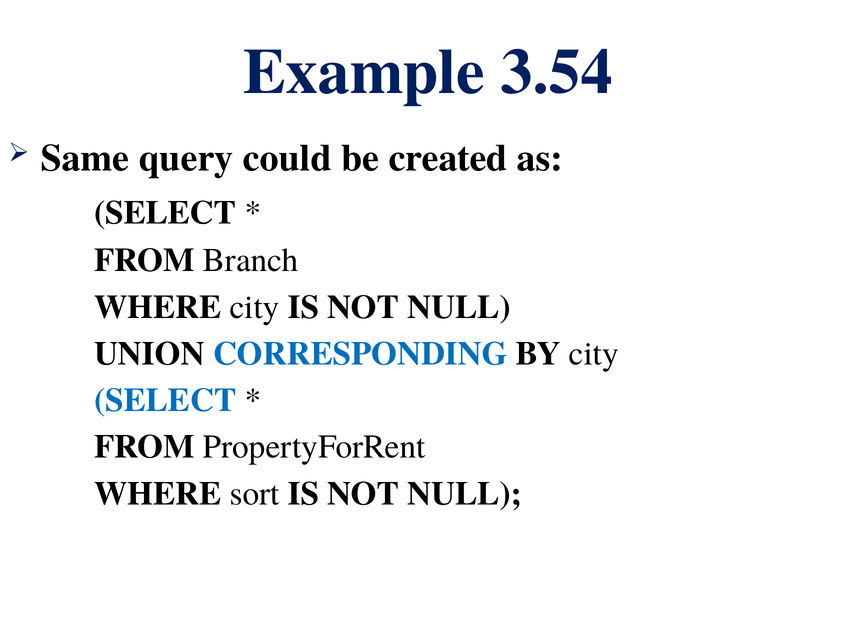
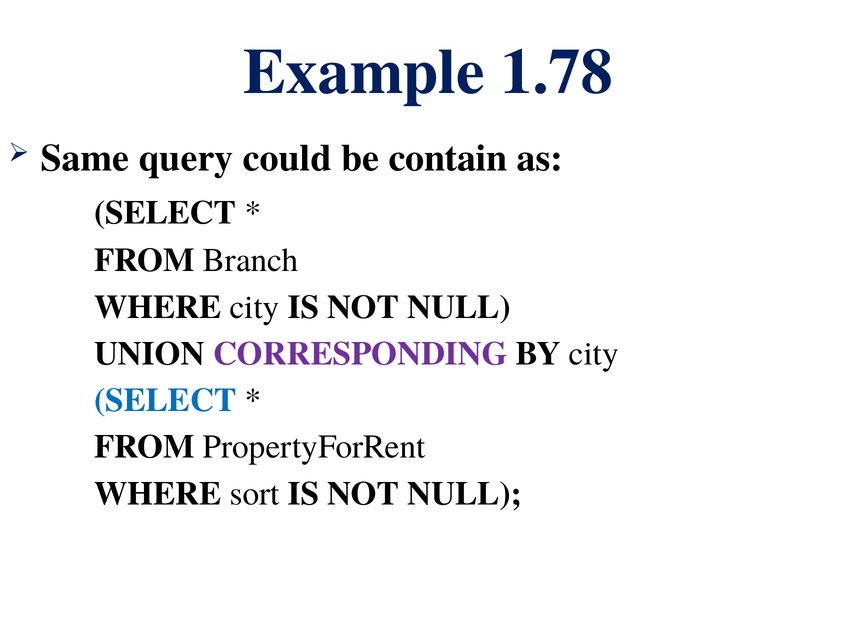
3.54: 3.54 -> 1.78 (557, 72)
created: created -> contain (448, 158)
CORRESPONDING colour: blue -> purple (360, 354)
